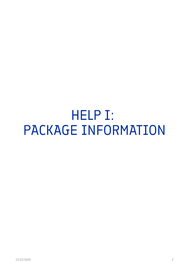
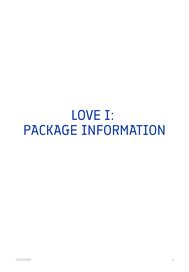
HELP: HELP -> LOVE (86, 116)
